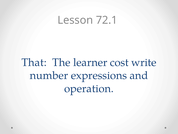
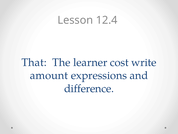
72.1: 72.1 -> 12.4 (107, 20)
number: number -> amount (49, 75)
operation: operation -> difference (89, 88)
